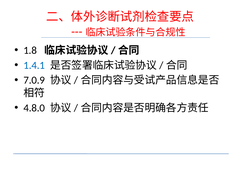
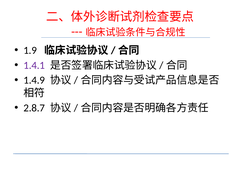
1.8: 1.8 -> 1.9 (30, 50)
1.4.1 colour: blue -> purple (34, 65)
7.0.9: 7.0.9 -> 1.4.9 (34, 80)
4.8.0: 4.8.0 -> 2.8.7 (34, 108)
